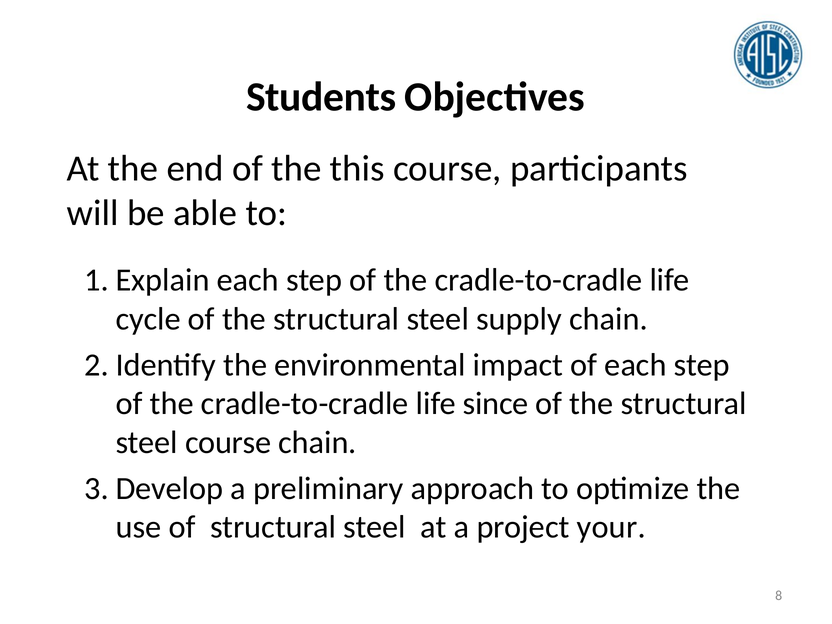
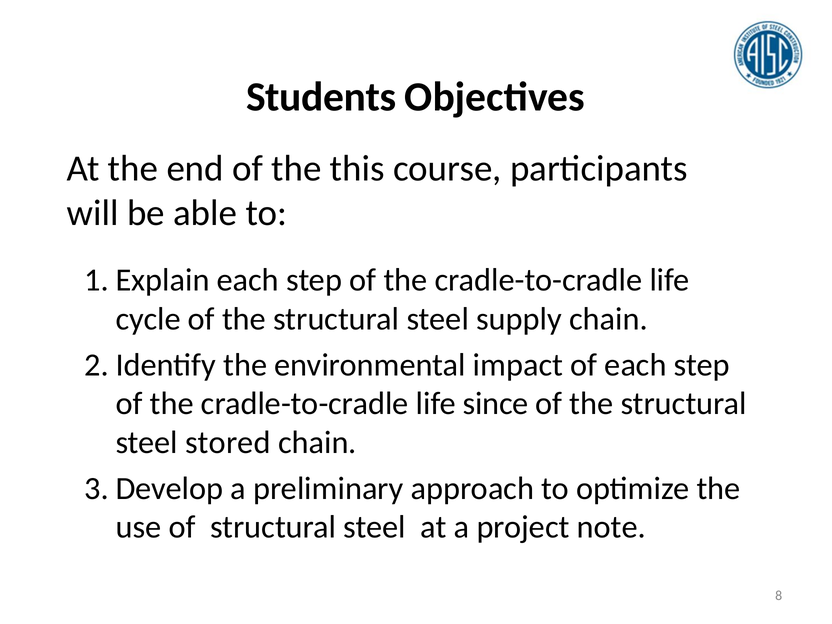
steel course: course -> stored (228, 443)
your: your -> note (611, 527)
